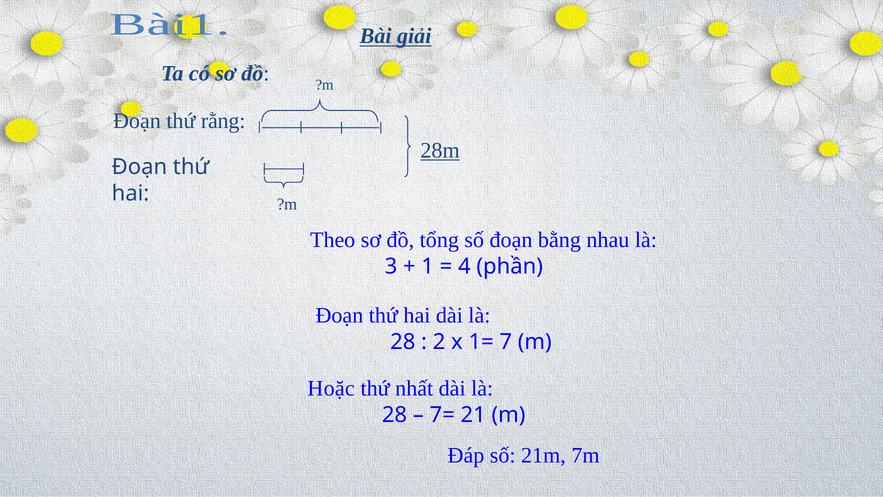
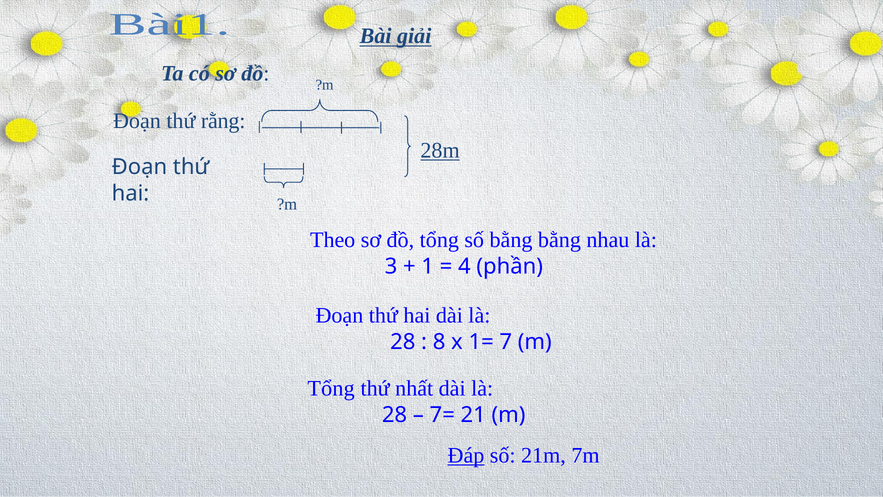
số đoạn: đoạn -> bằng (511, 240)
2: 2 -> 8 (439, 342)
Hoặc: Hoặc -> Tổng (331, 388)
Đáp underline: none -> present (466, 455)
